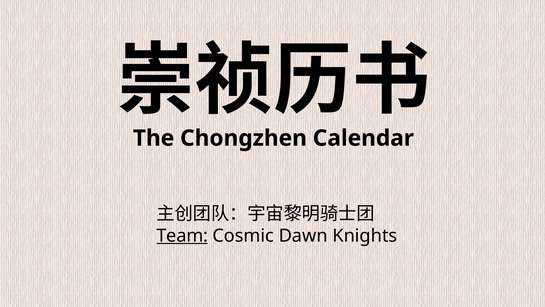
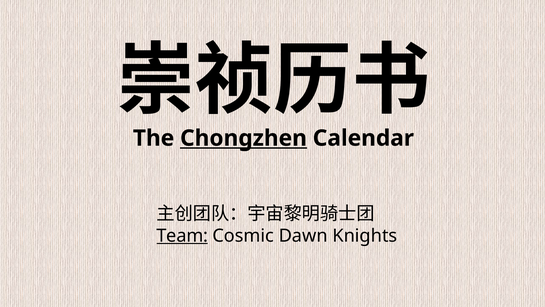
Chongzhen underline: none -> present (243, 138)
